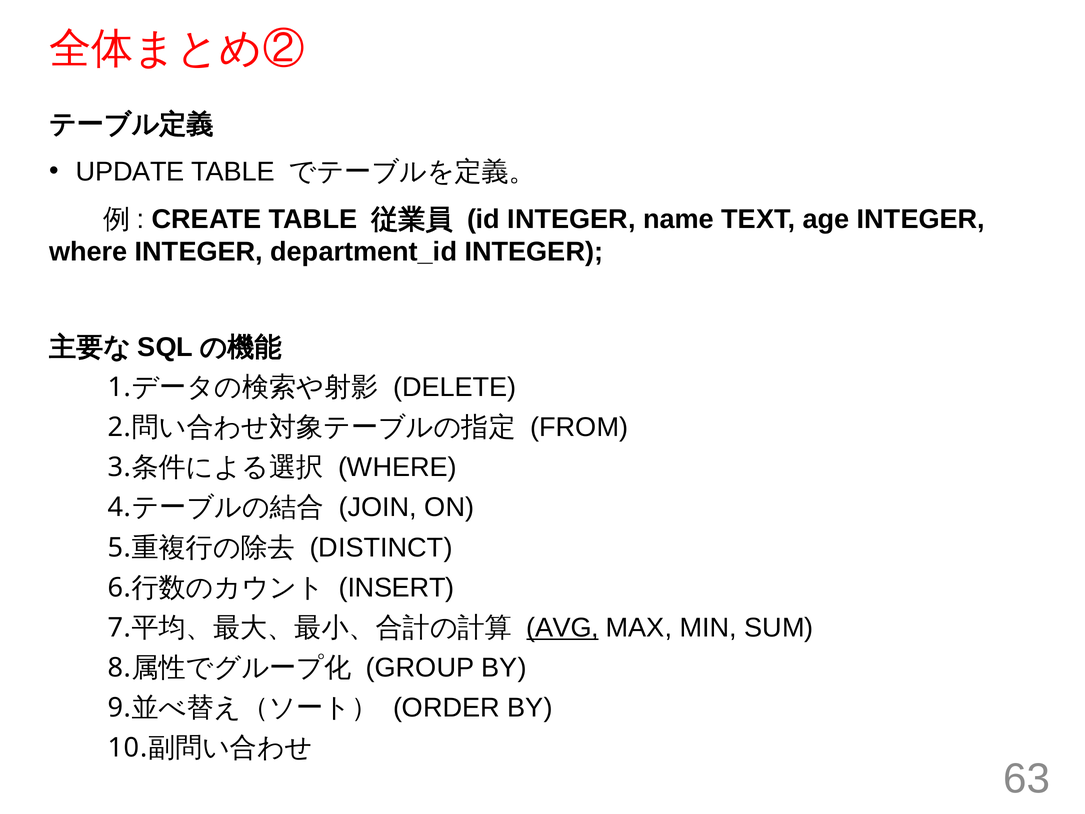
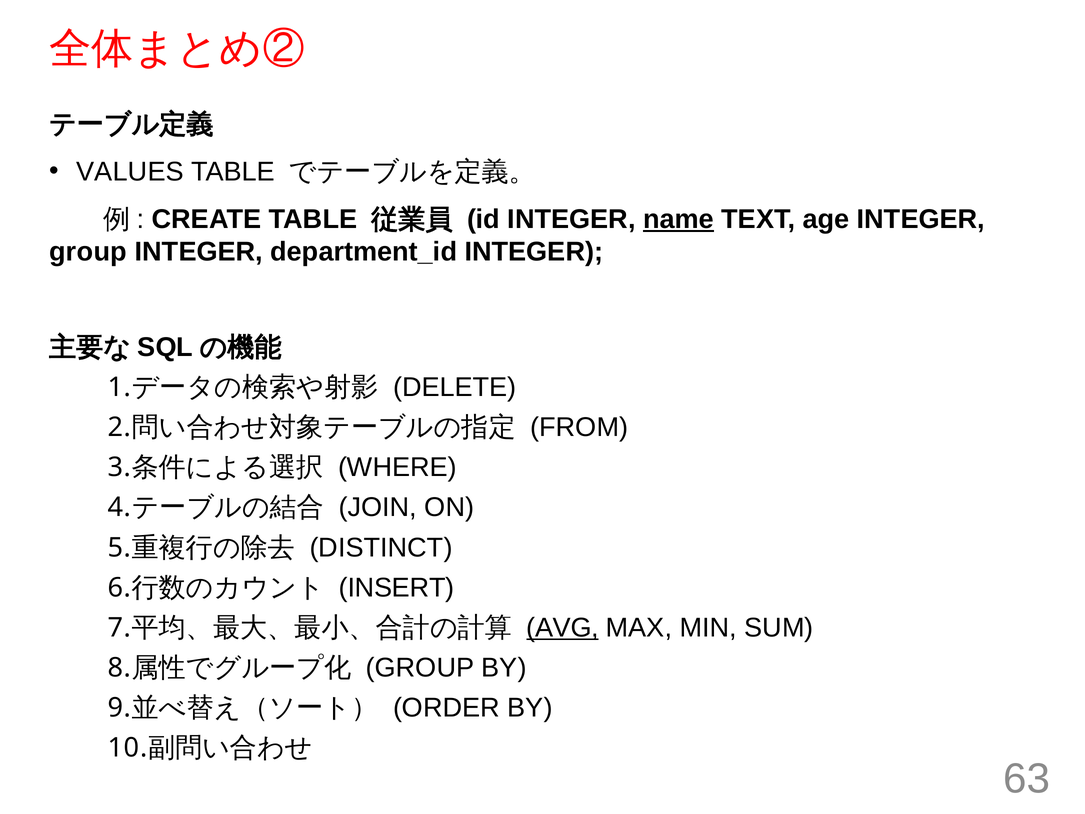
UPDATE: UPDATE -> VALUES (130, 172)
name underline: none -> present (679, 219)
where: where -> group (88, 252)
